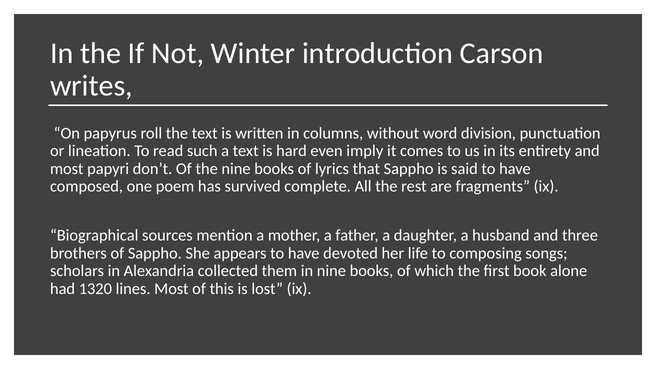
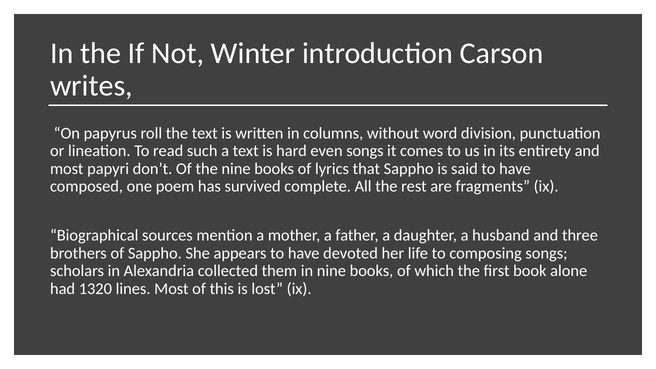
even imply: imply -> songs (365, 151)
